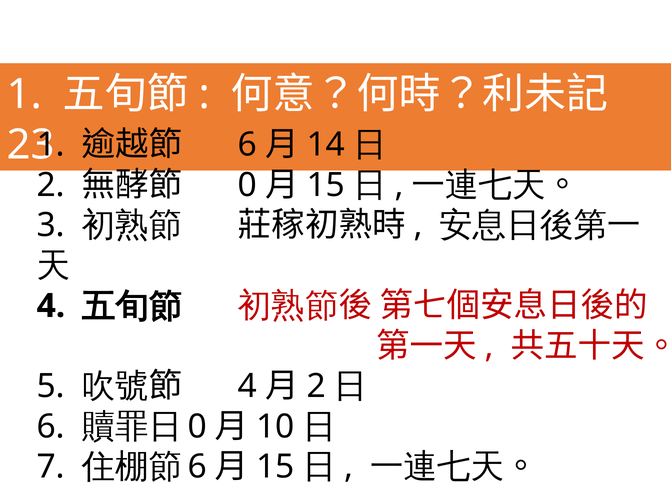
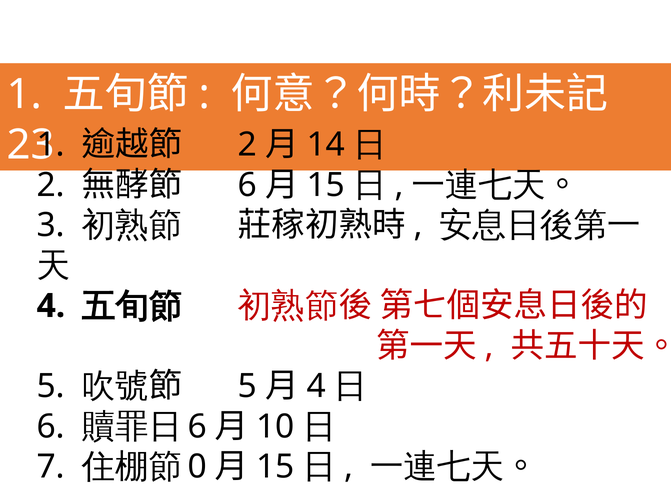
6: 6 -> 2 (248, 145)
0: 0 -> 6 (248, 185)
4: 4 -> 5 (248, 387)
2: 2 -> 4 (316, 387)
0: 0 -> 6 (197, 427)
6: 6 -> 0 (197, 467)
